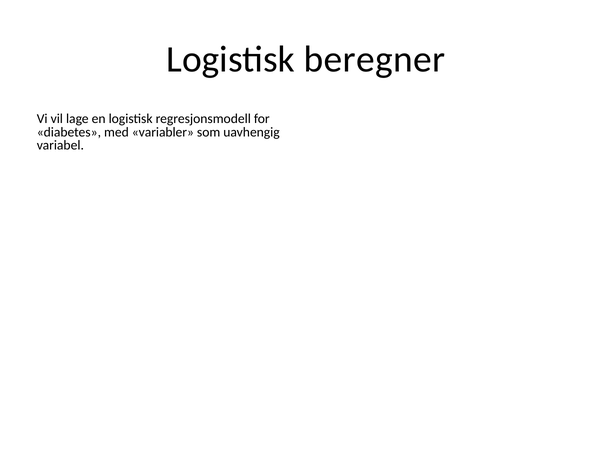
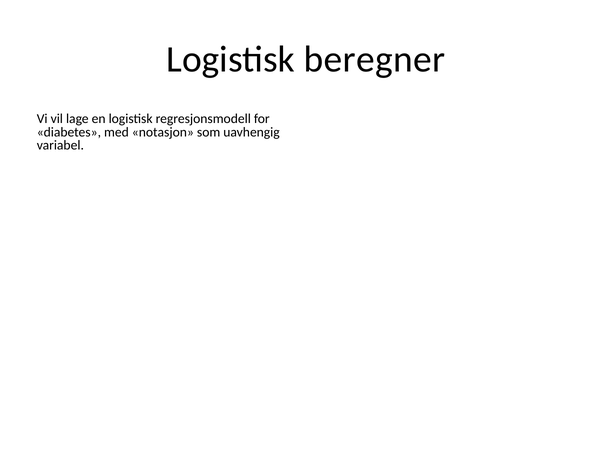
variabler: variabler -> notasjon (163, 132)
